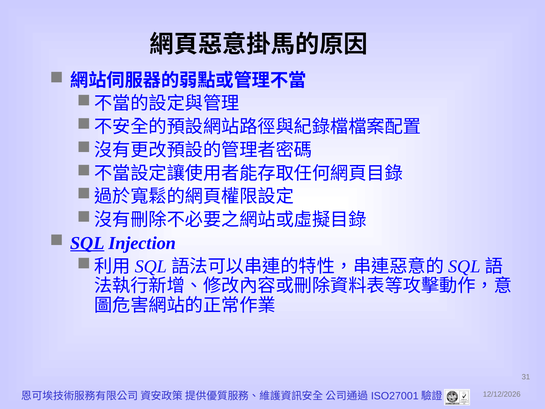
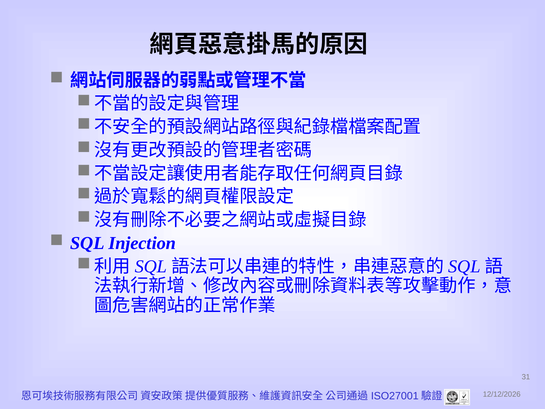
SQL underline: present -> none (87, 243)
